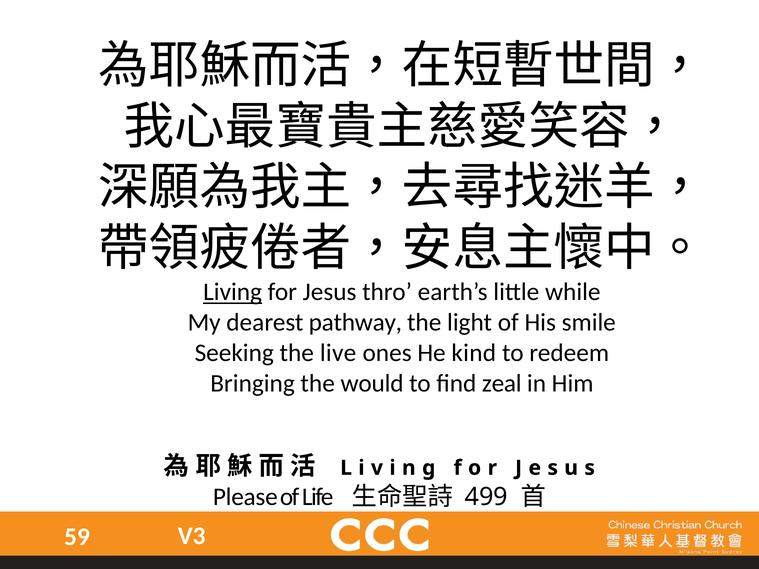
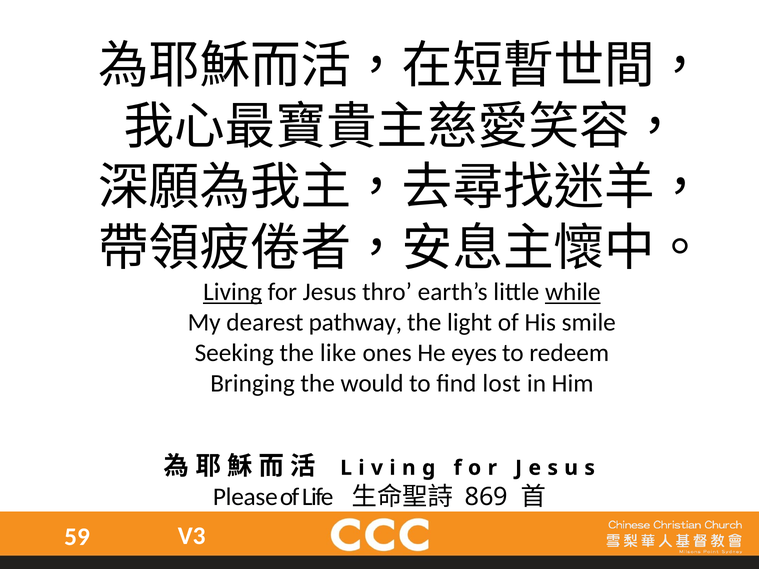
while underline: none -> present (573, 292)
live: live -> like (338, 353)
kind: kind -> eyes (474, 353)
zeal: zeal -> lost (502, 383)
499: 499 -> 869 (486, 497)
